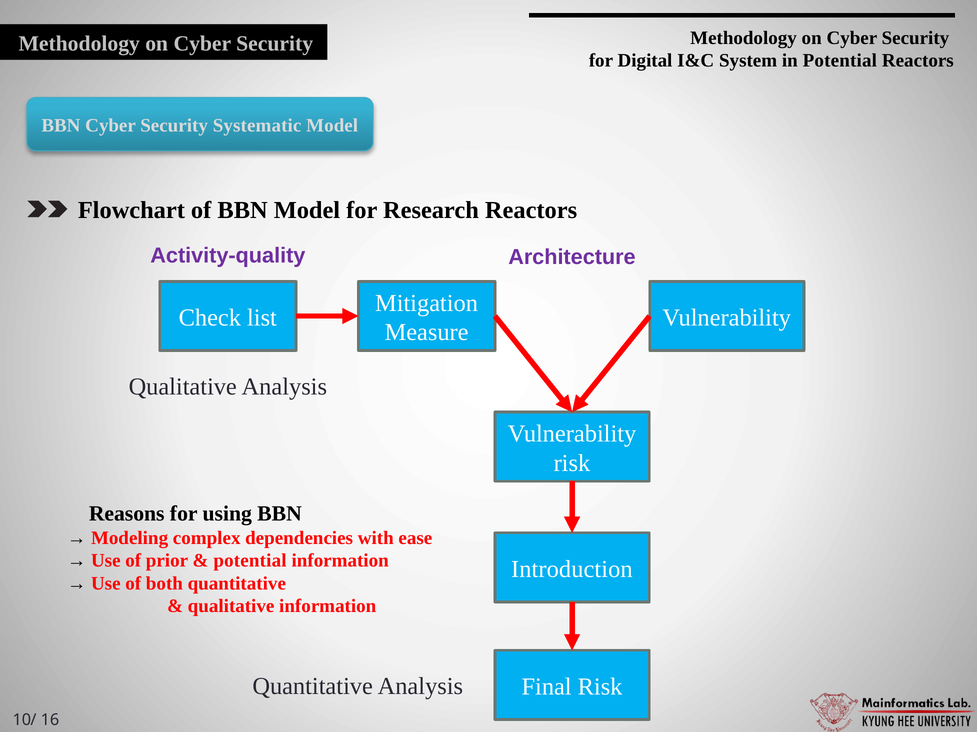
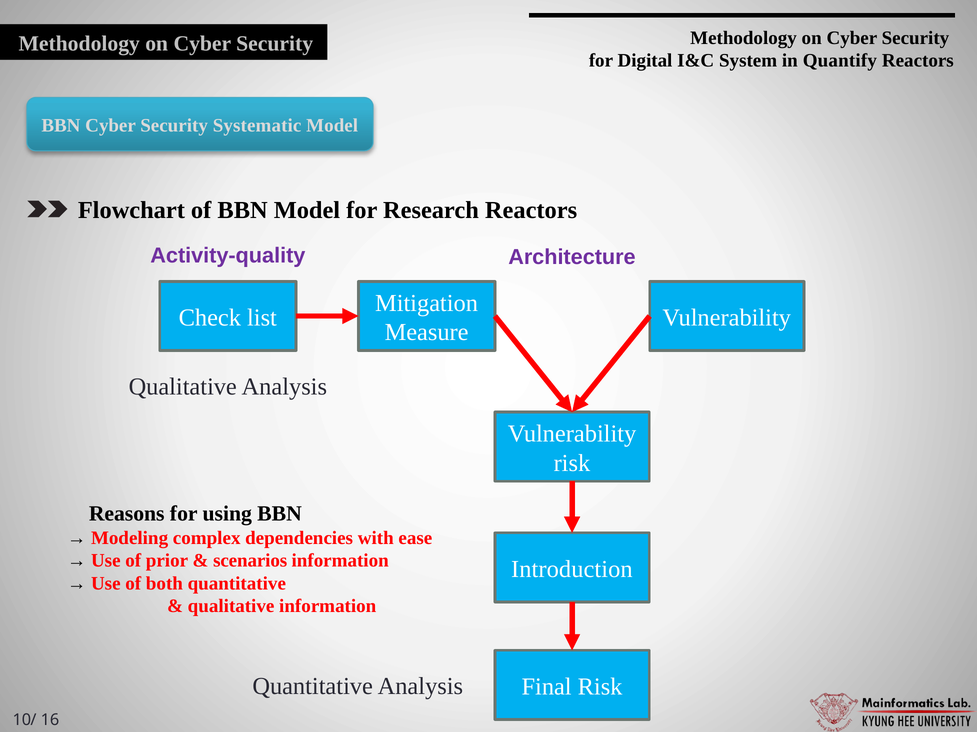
in Potential: Potential -> Quantify (840, 61)
potential: potential -> scenarios (250, 561)
